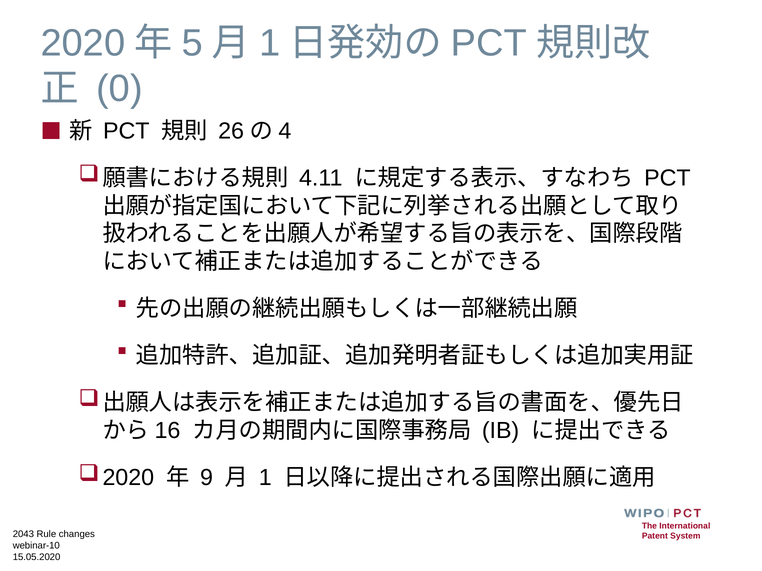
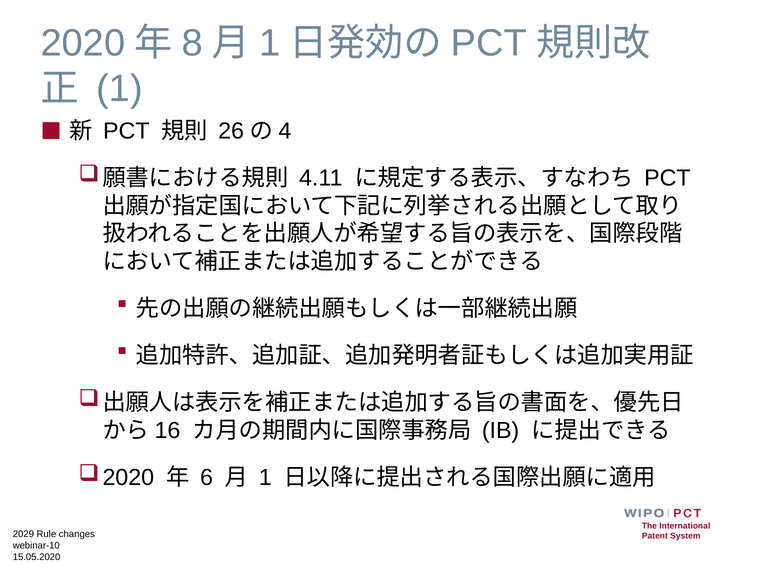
5: 5 -> 8 (192, 43)
0: 0 -> 1 (120, 89)
9: 9 -> 6 (207, 478)
2043: 2043 -> 2029 (23, 535)
